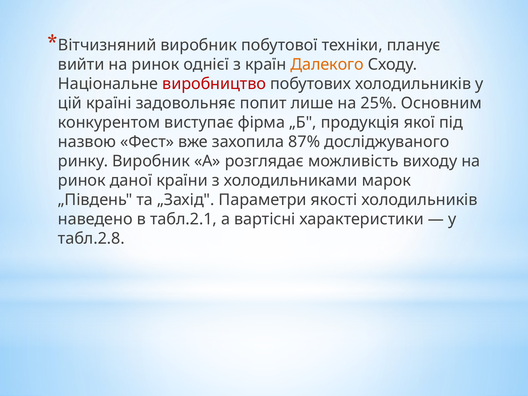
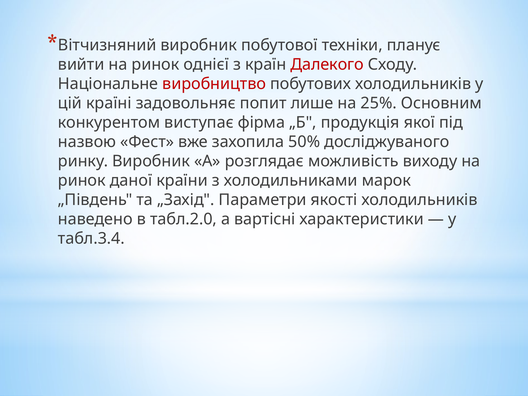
Далекого colour: orange -> red (327, 64)
87%: 87% -> 50% (304, 142)
табл.2.1: табл.2.1 -> табл.2.0 (183, 219)
табл.2.8: табл.2.8 -> табл.3.4 (91, 238)
